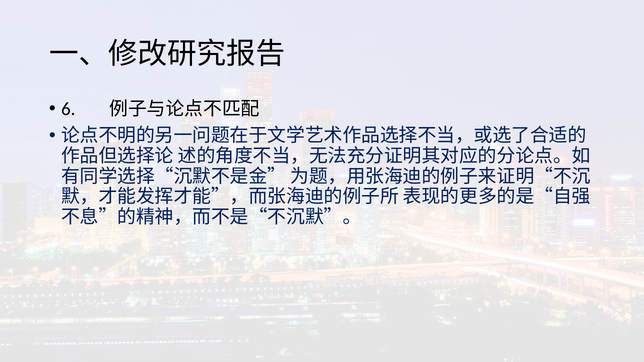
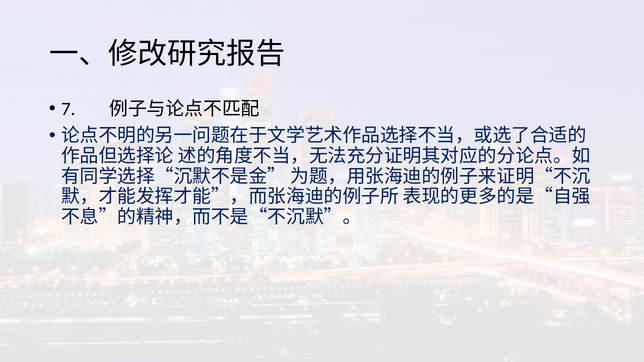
6: 6 -> 7 (68, 109)
